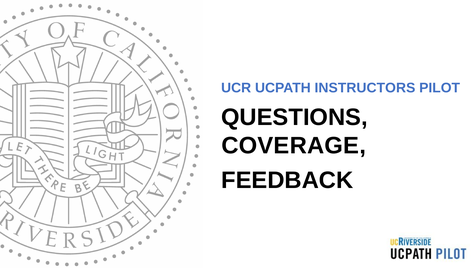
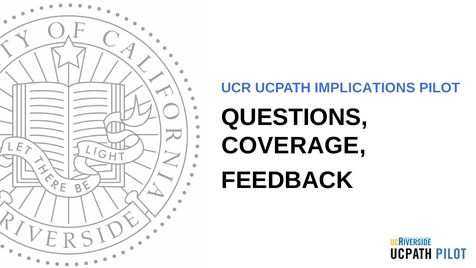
INSTRUCTORS: INSTRUCTORS -> IMPLICATIONS (365, 88)
